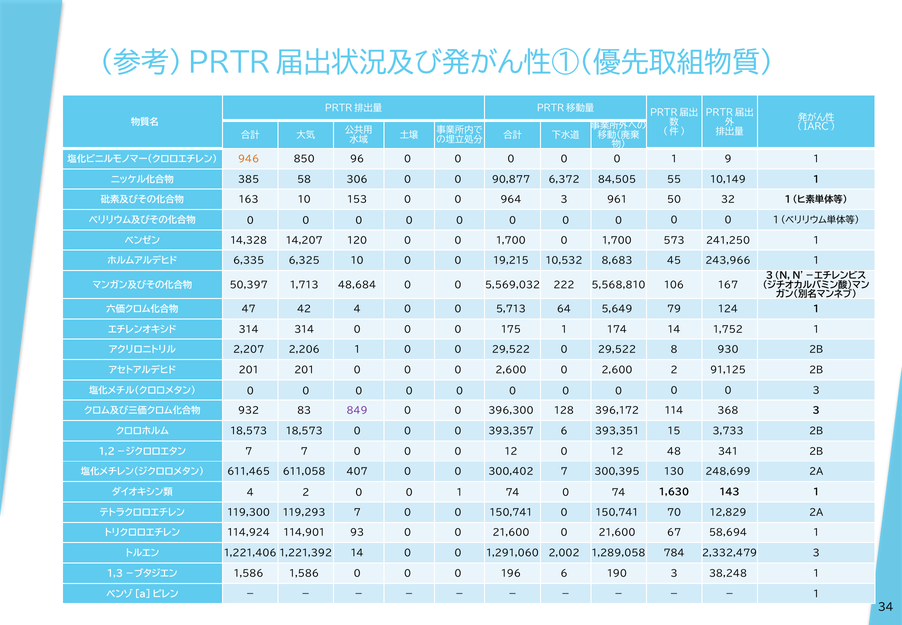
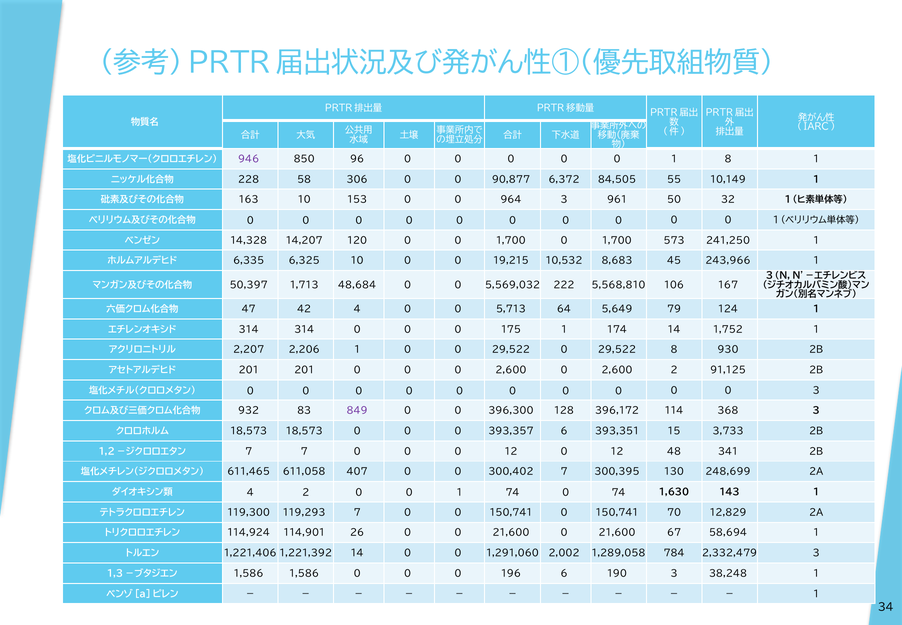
946 colour: orange -> purple (249, 159)
1 9: 9 -> 8 (728, 159)
385: 385 -> 228 (249, 179)
93: 93 -> 26 (357, 532)
